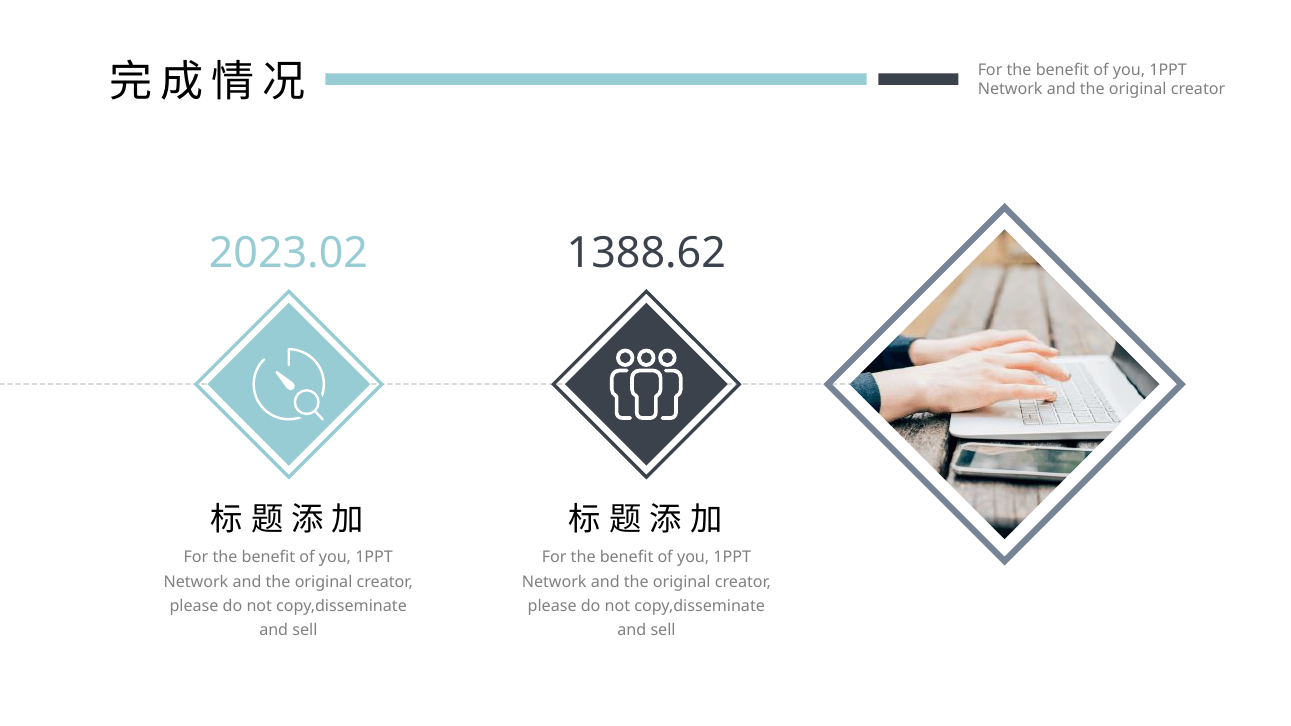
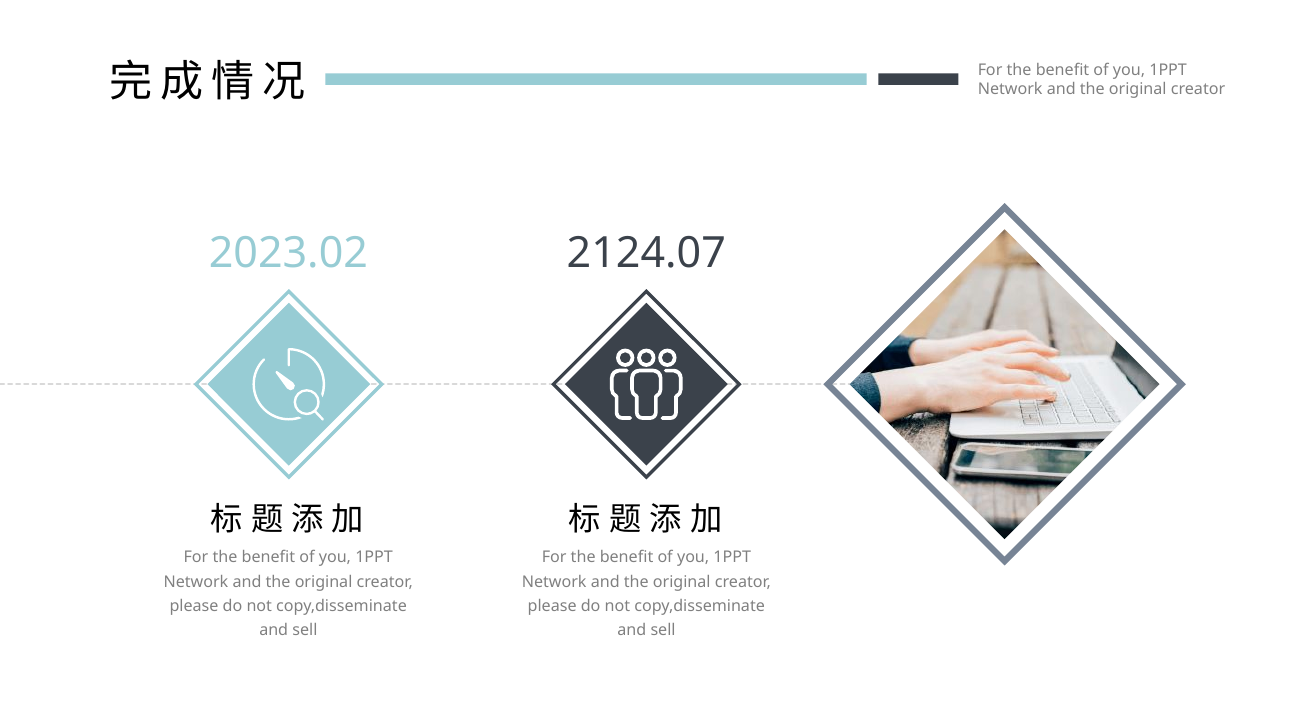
1388.62: 1388.62 -> 2124.07 (646, 253)
